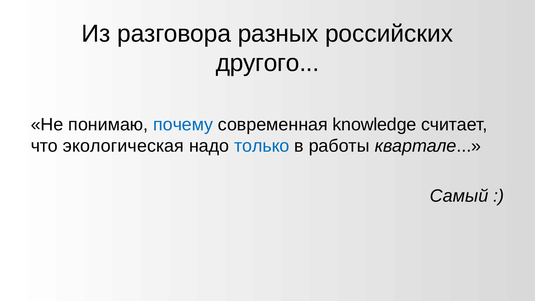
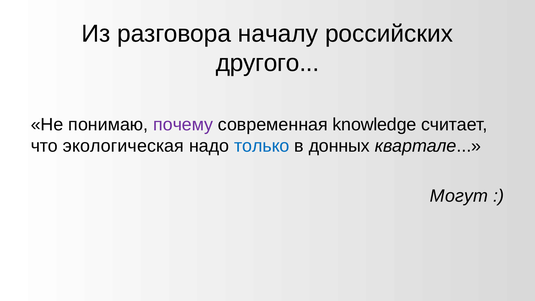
разных: разных -> началу (278, 34)
почему colour: blue -> purple (183, 125)
работы: работы -> донных (339, 146)
Самый: Самый -> Могут (459, 196)
